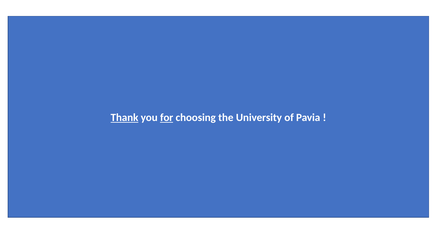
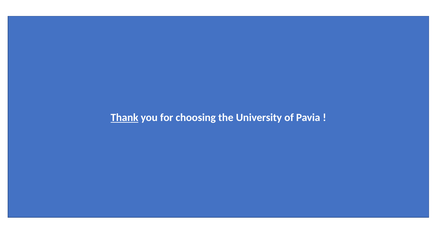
for underline: present -> none (167, 117)
